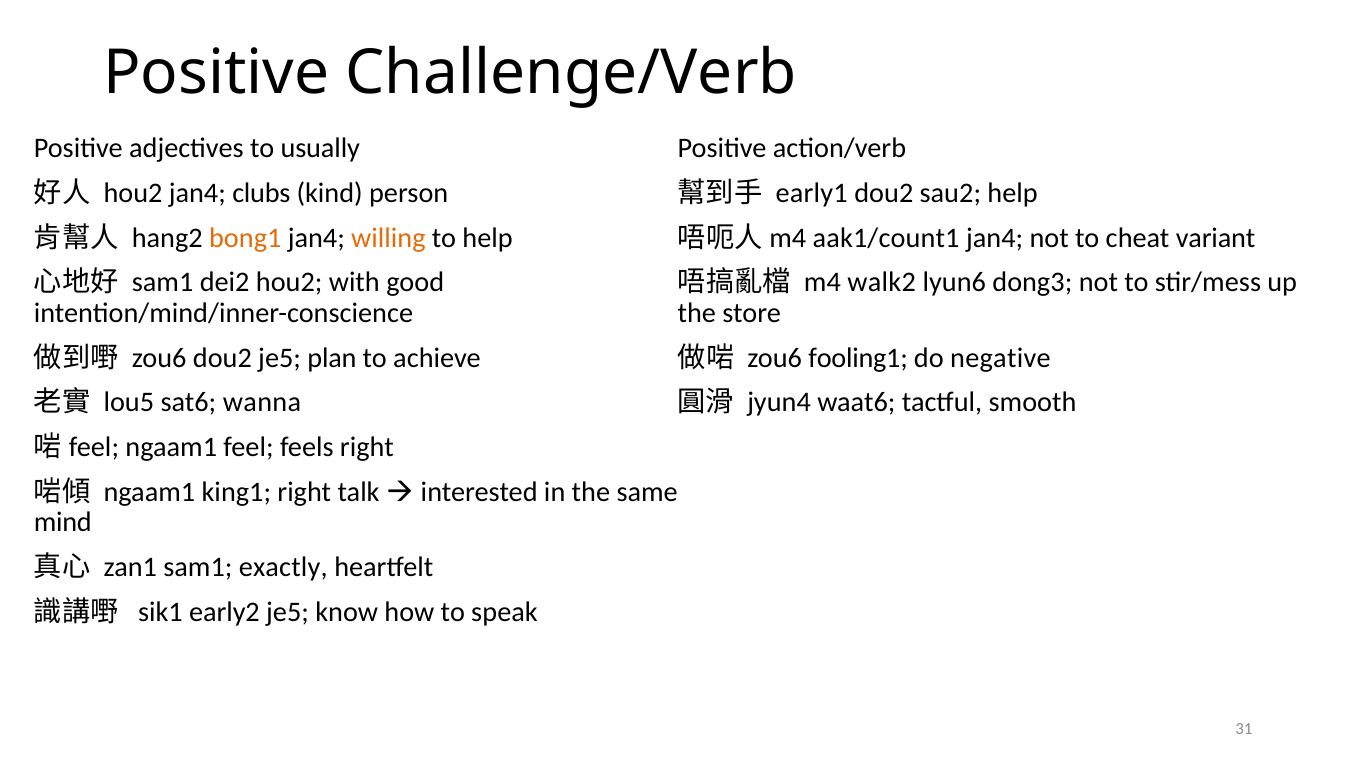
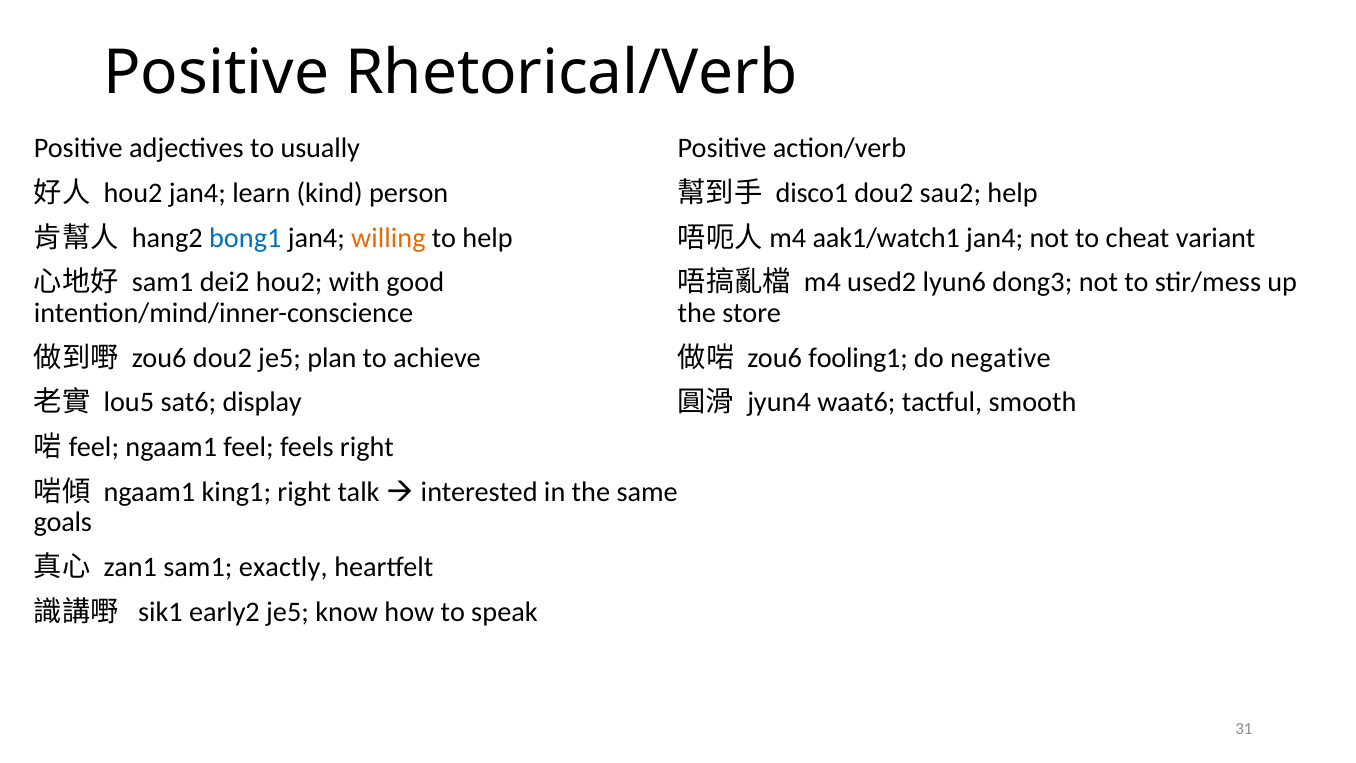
Challenge/Verb: Challenge/Verb -> Rhetorical/Verb (571, 73)
clubs: clubs -> learn (261, 193)
early1: early1 -> disco1 (812, 193)
aak1/count1: aak1/count1 -> aak1/watch1 (886, 238)
bong1 colour: orange -> blue (245, 238)
walk2: walk2 -> used2 (882, 283)
wanna: wanna -> display (262, 402)
mind: mind -> goals (63, 522)
